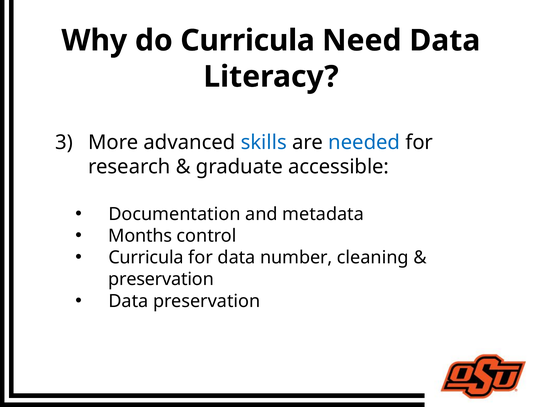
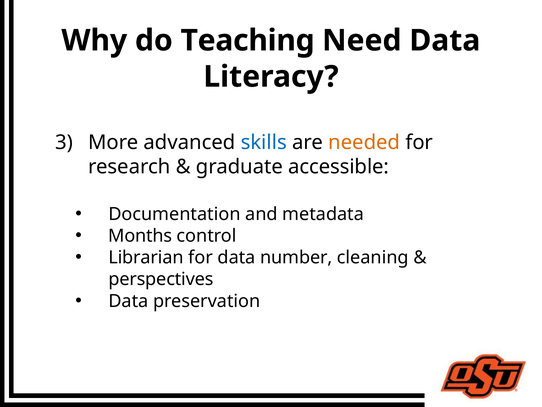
do Curricula: Curricula -> Teaching (248, 40)
needed colour: blue -> orange (364, 142)
Curricula: Curricula -> Librarian (146, 257)
preservation: preservation -> perspectives (161, 279)
